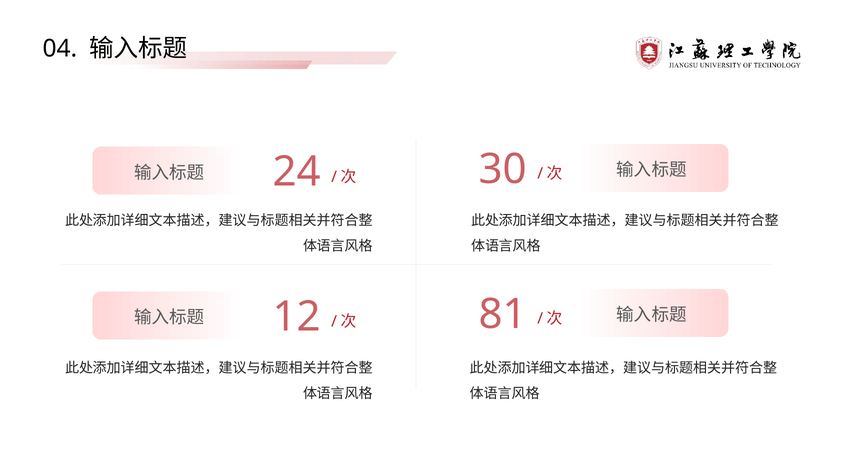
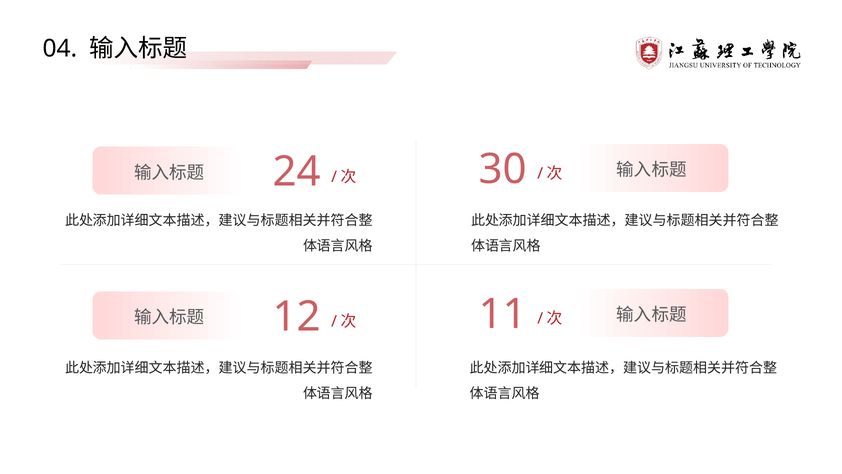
81: 81 -> 11 (503, 314)
